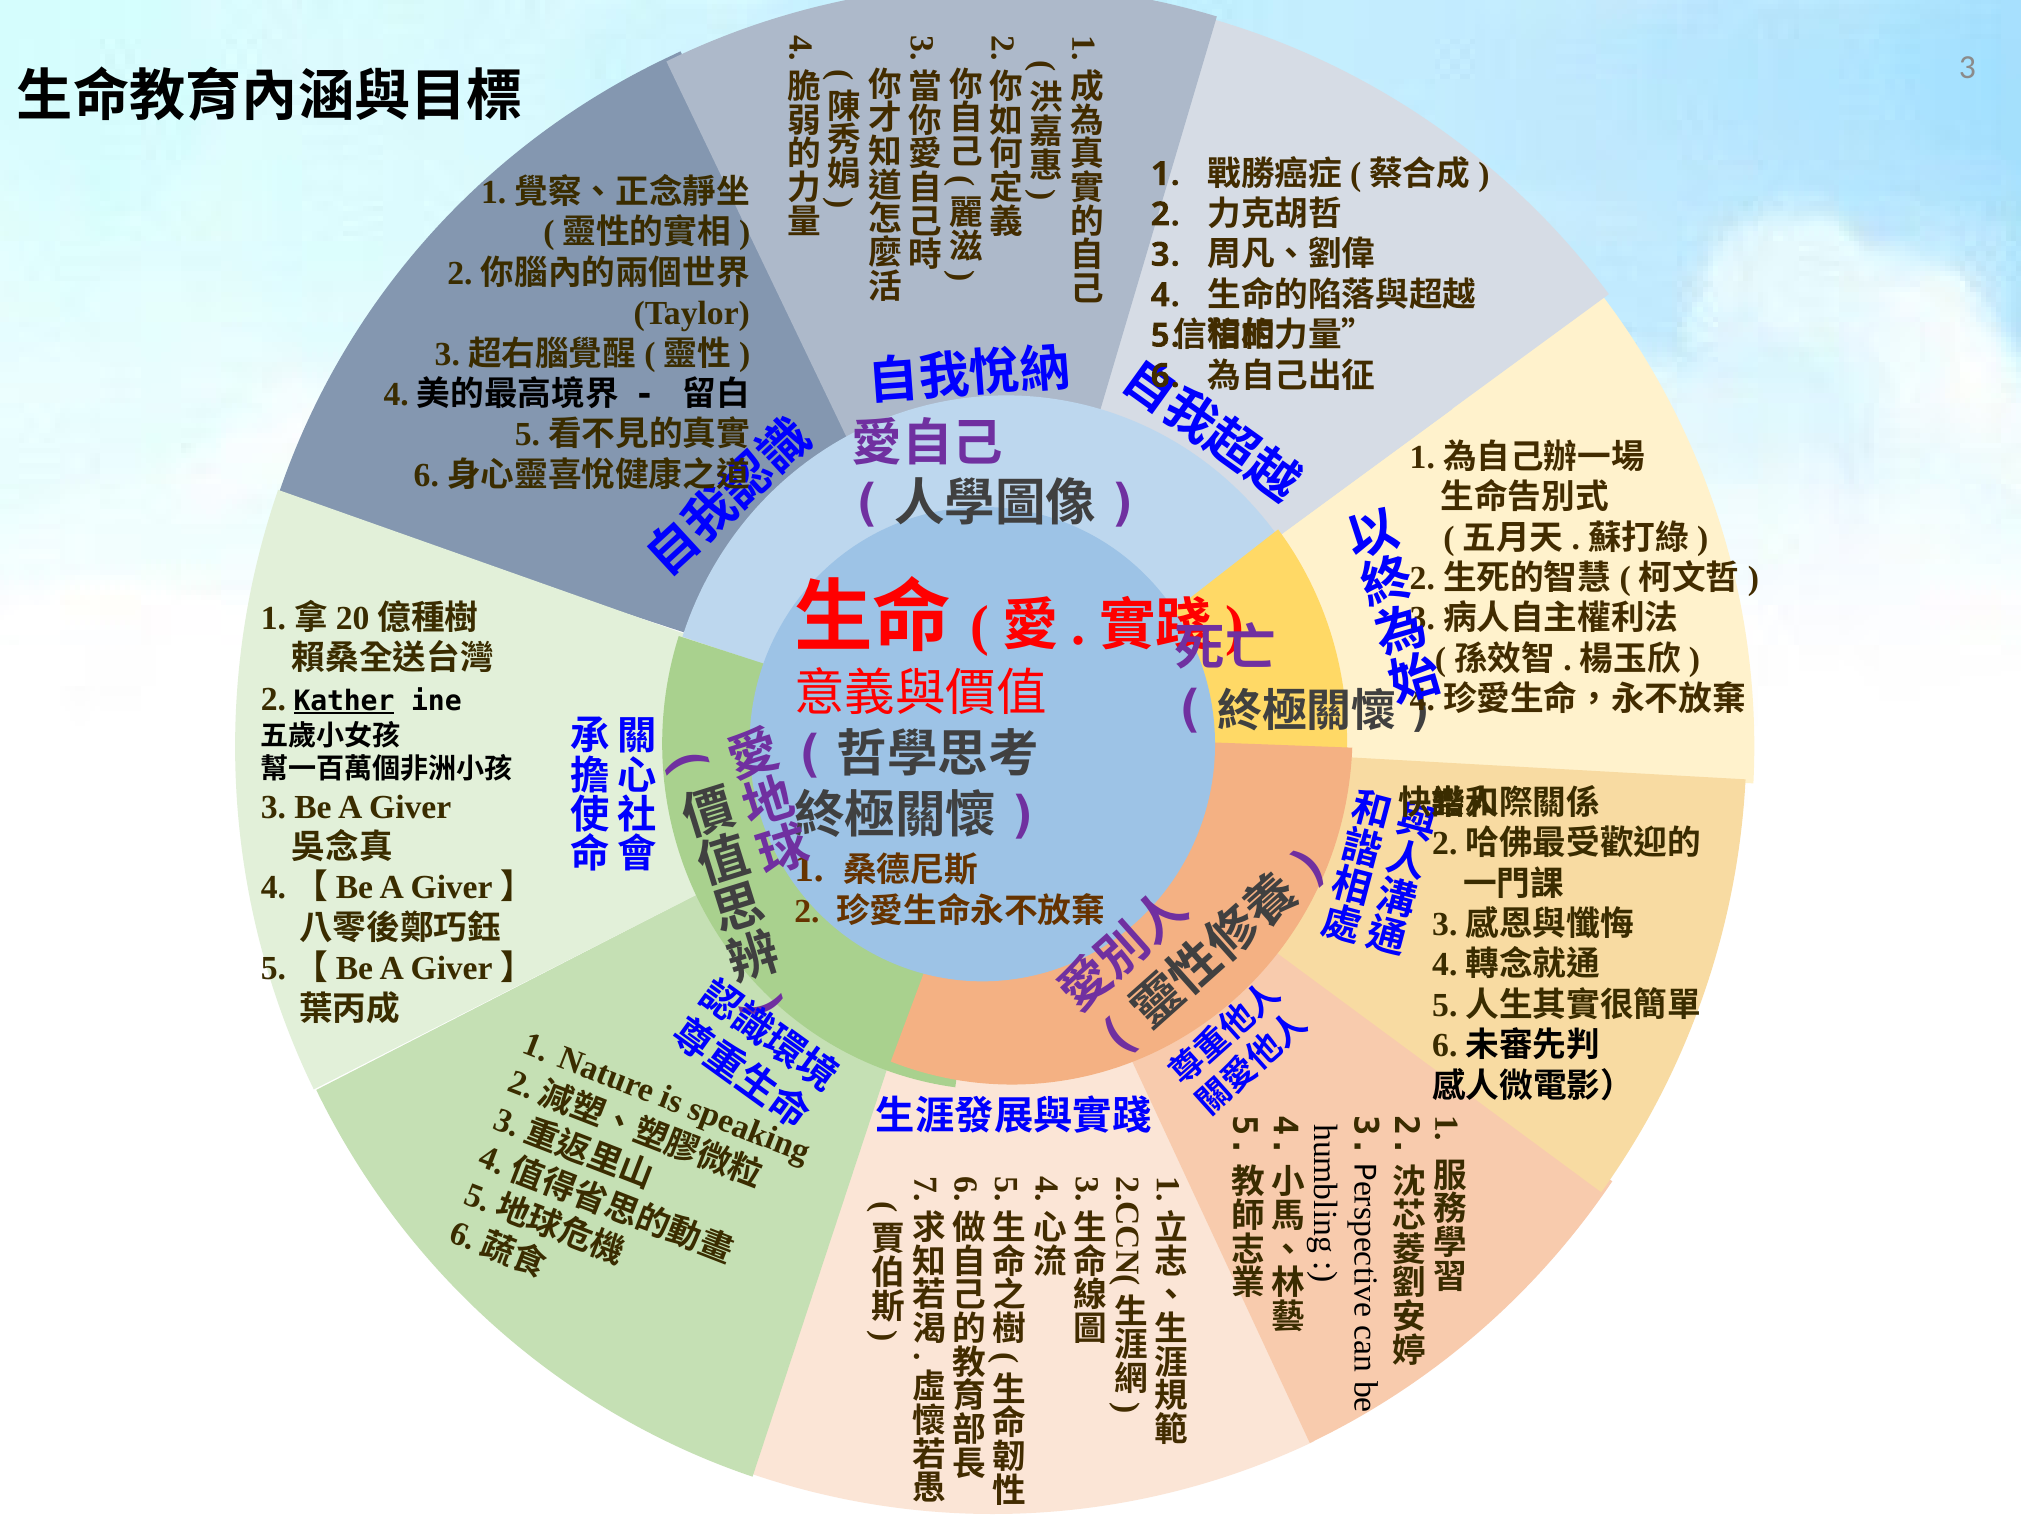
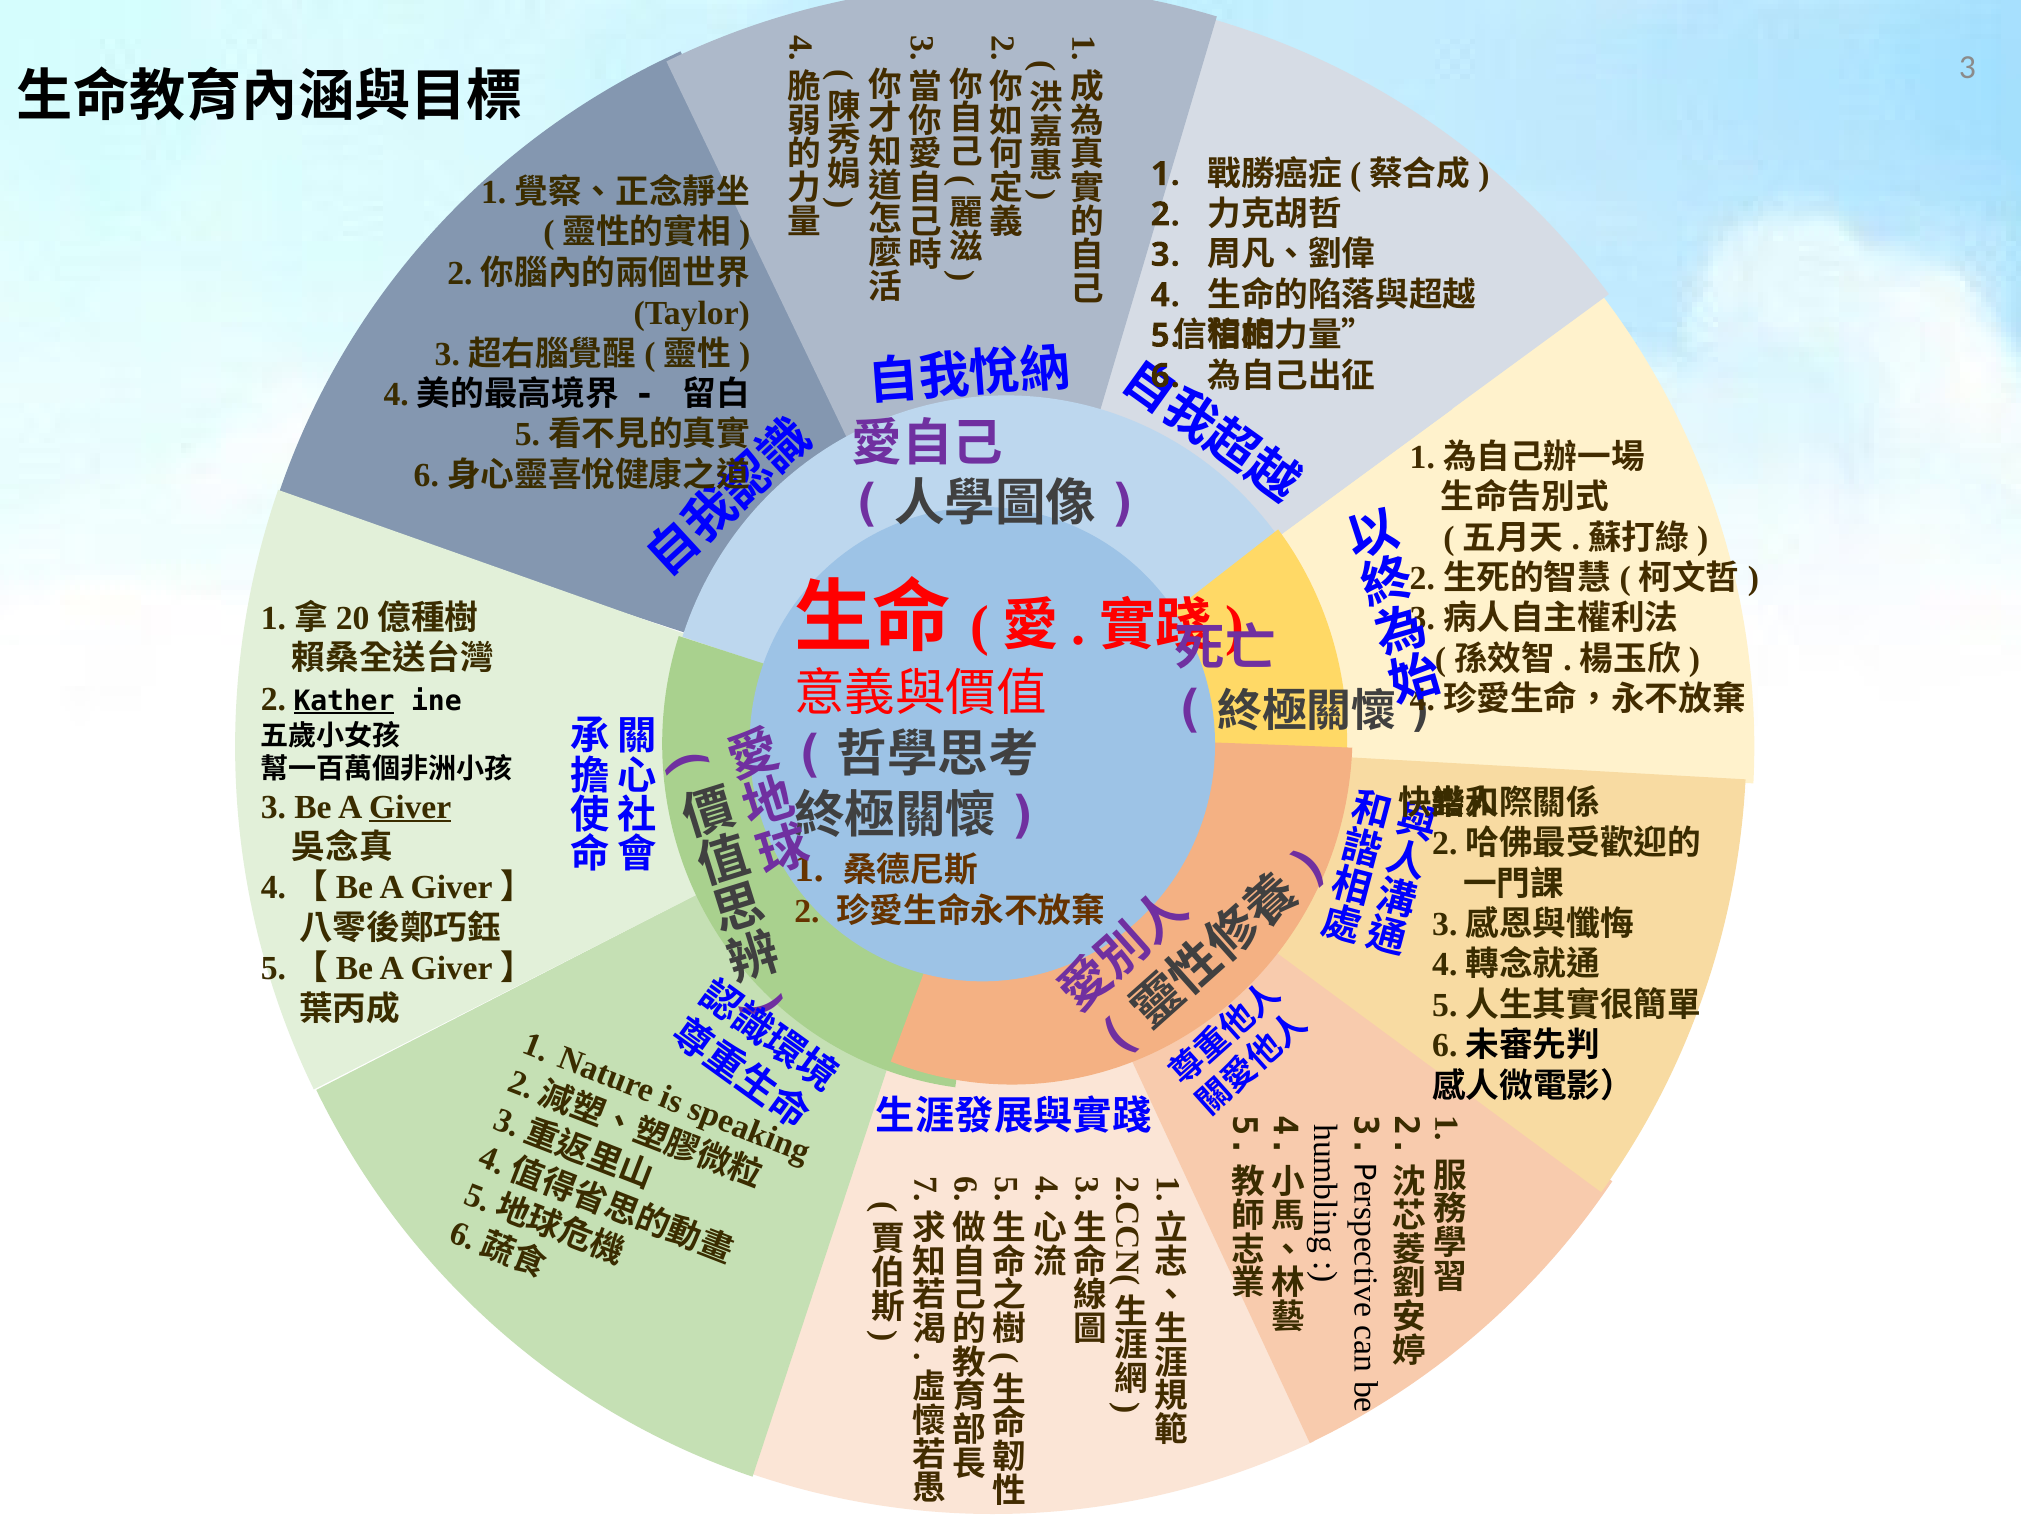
Giver underline: none -> present (410, 807)
